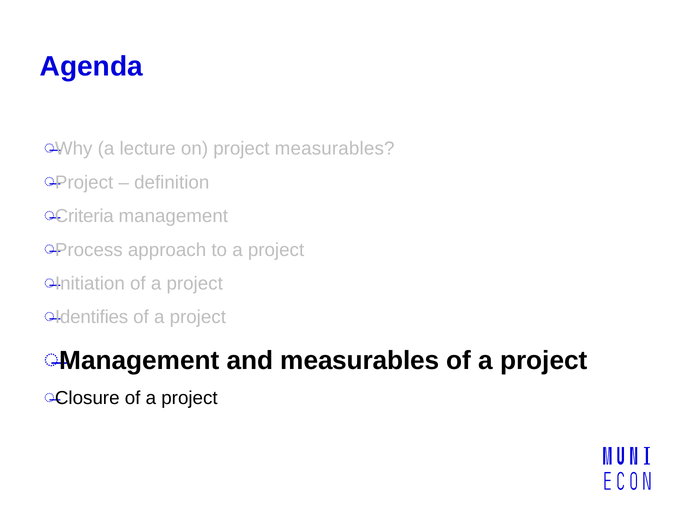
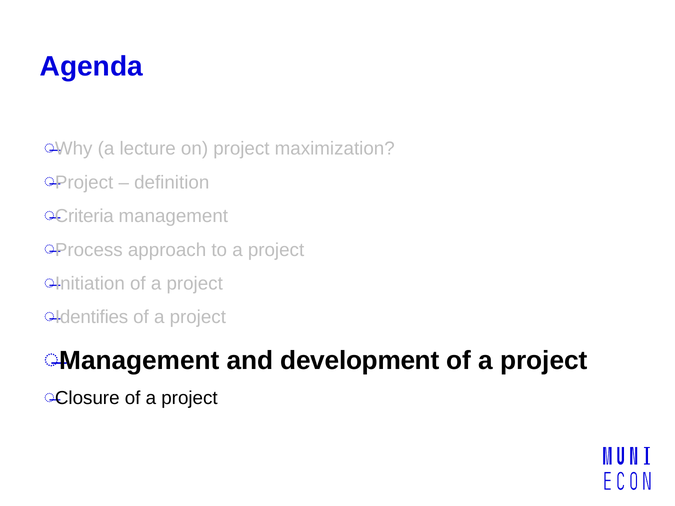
project measurables: measurables -> maximization (335, 149)
and measurables: measurables -> development (360, 361)
